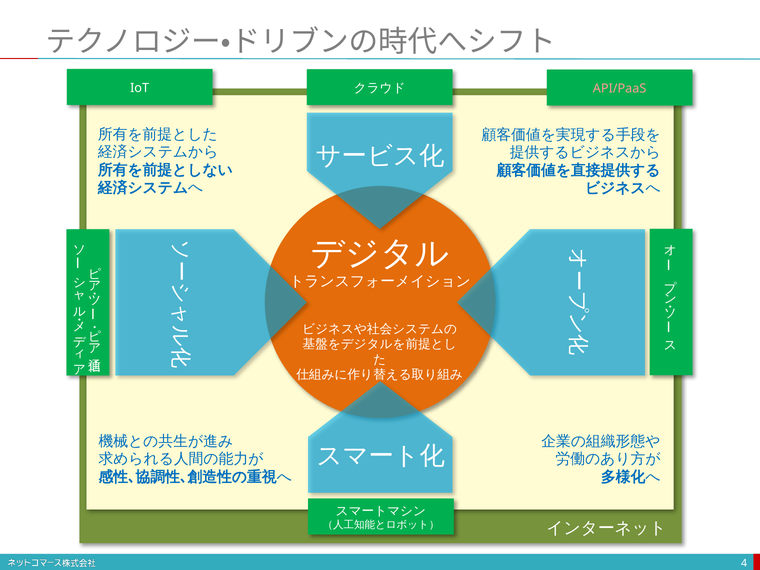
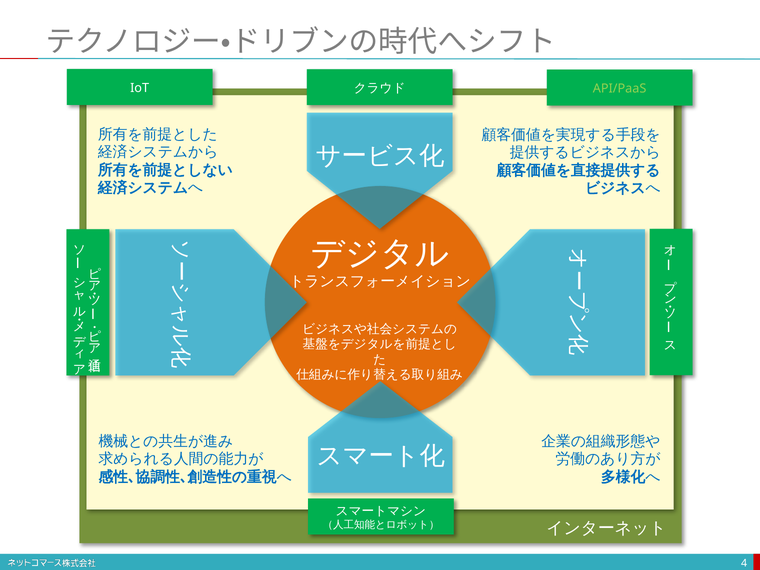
API/PaaS colour: pink -> light green (620, 88)
